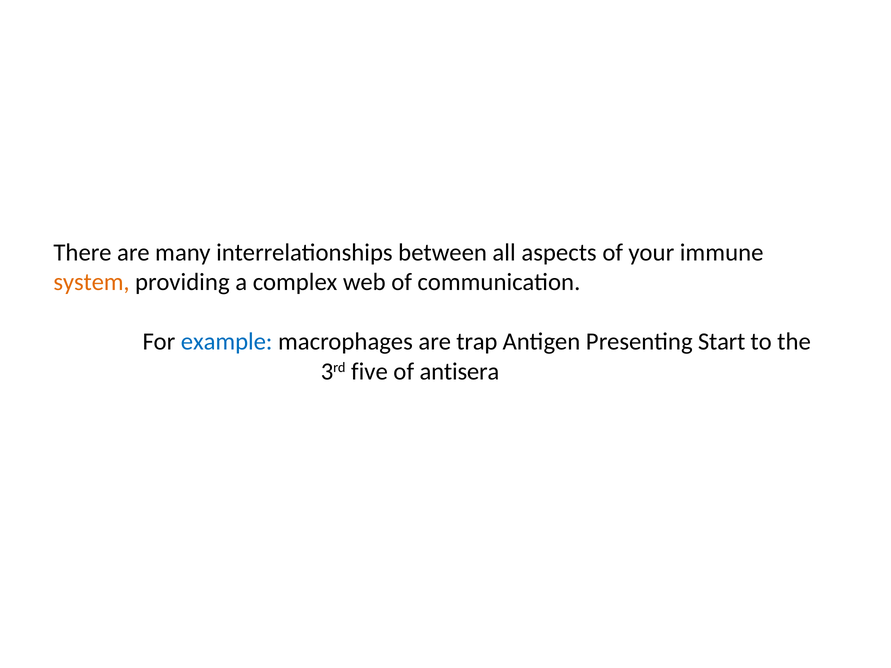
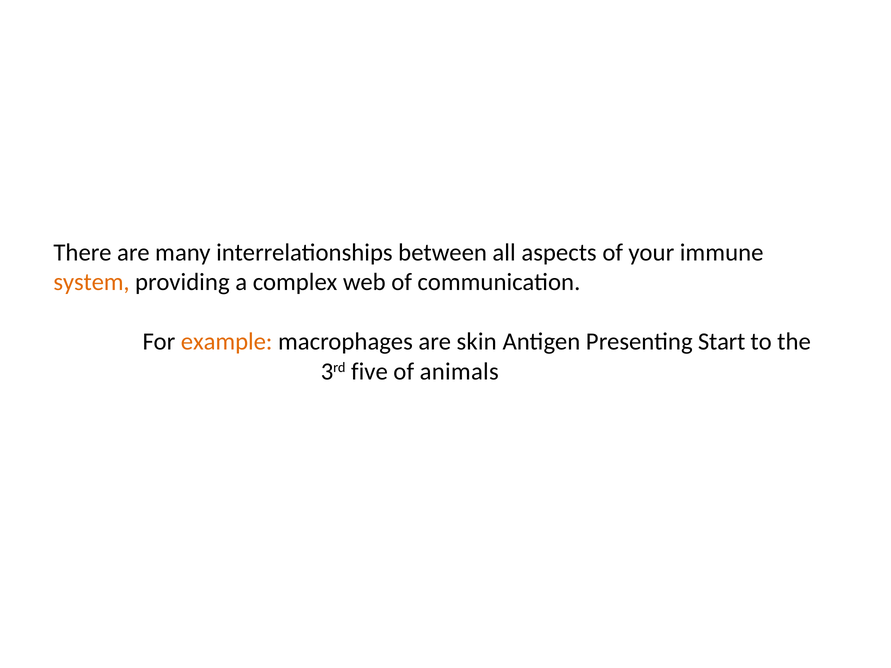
example colour: blue -> orange (227, 342)
trap: trap -> skin (477, 342)
antisera: antisera -> animals (459, 372)
